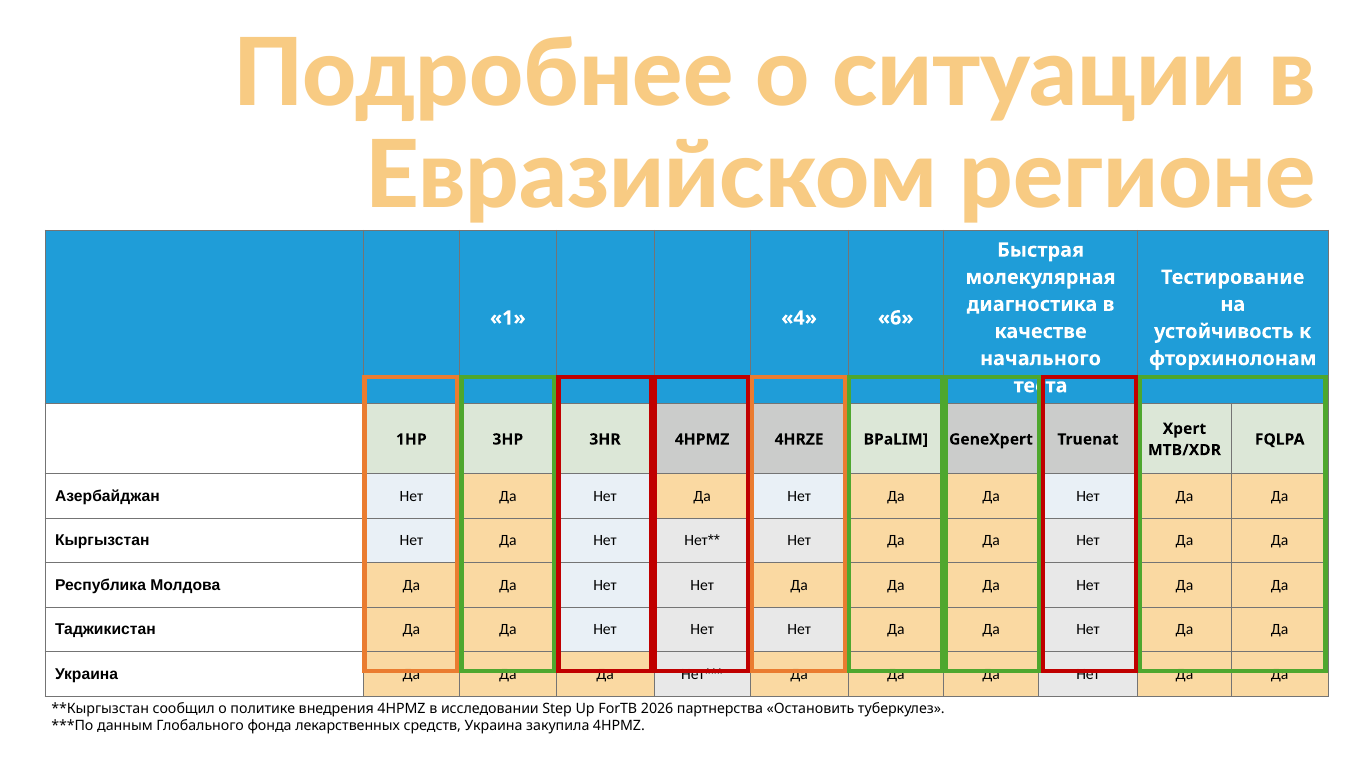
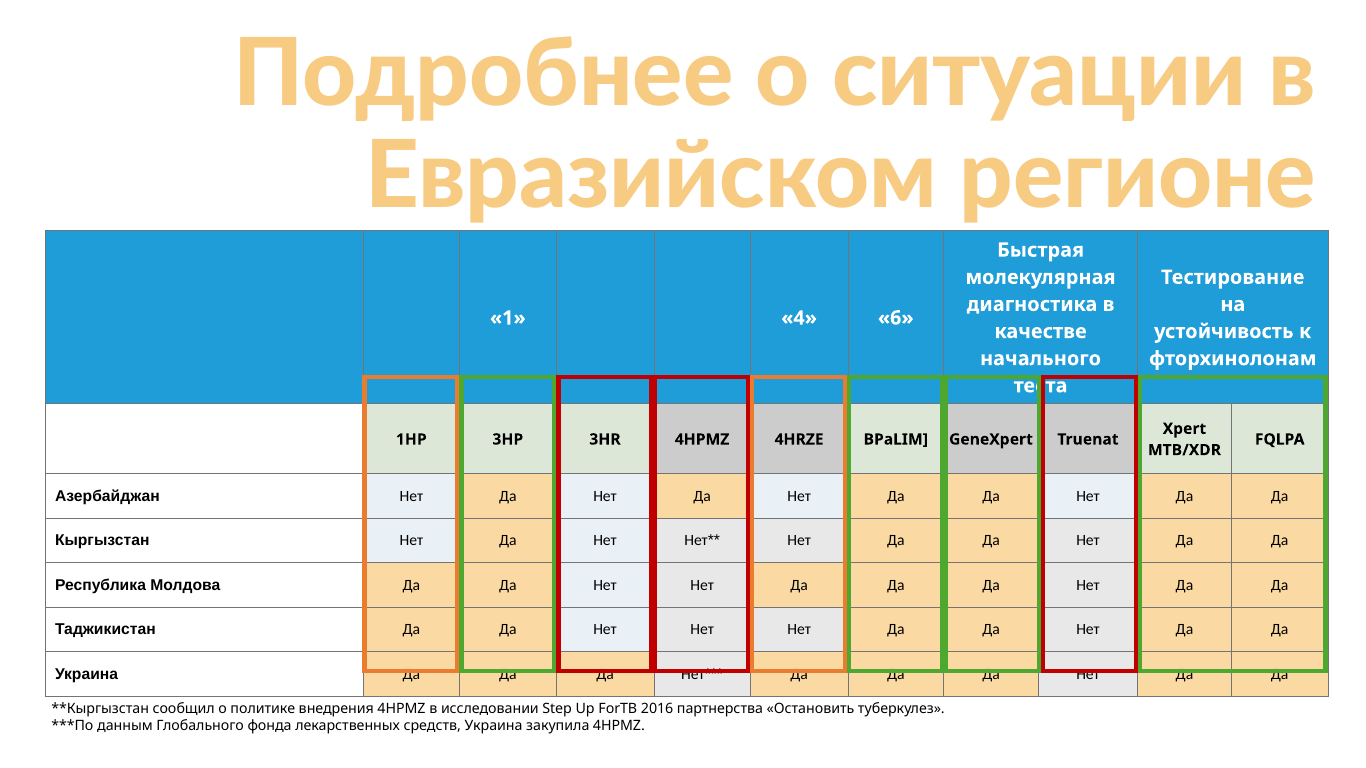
2026: 2026 -> 2016 (657, 709)
